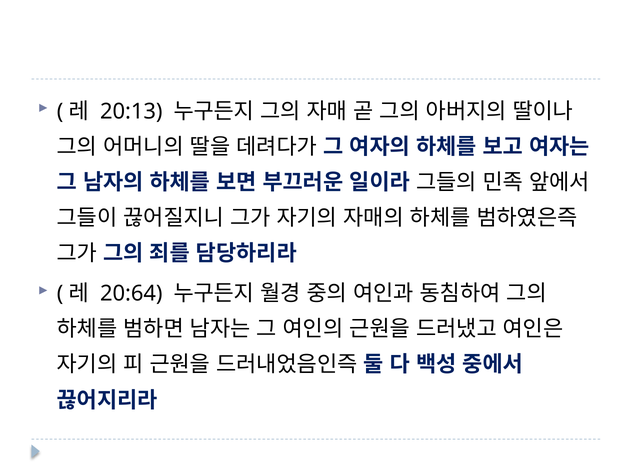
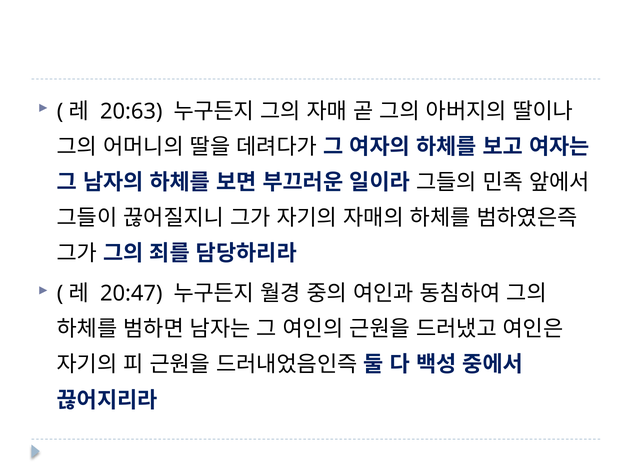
20:13: 20:13 -> 20:63 (131, 111)
20:64: 20:64 -> 20:47 (131, 294)
